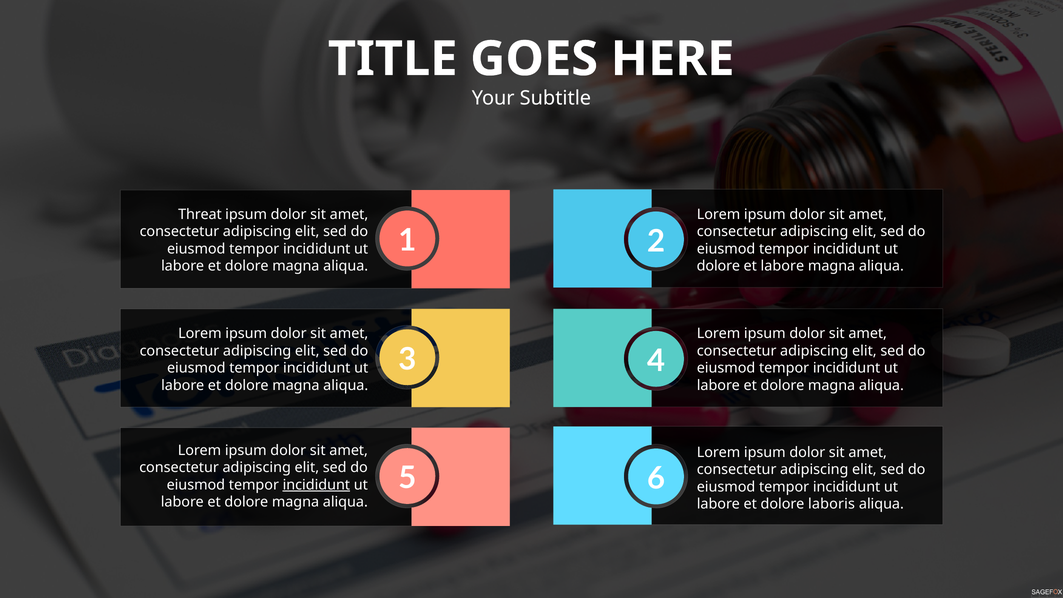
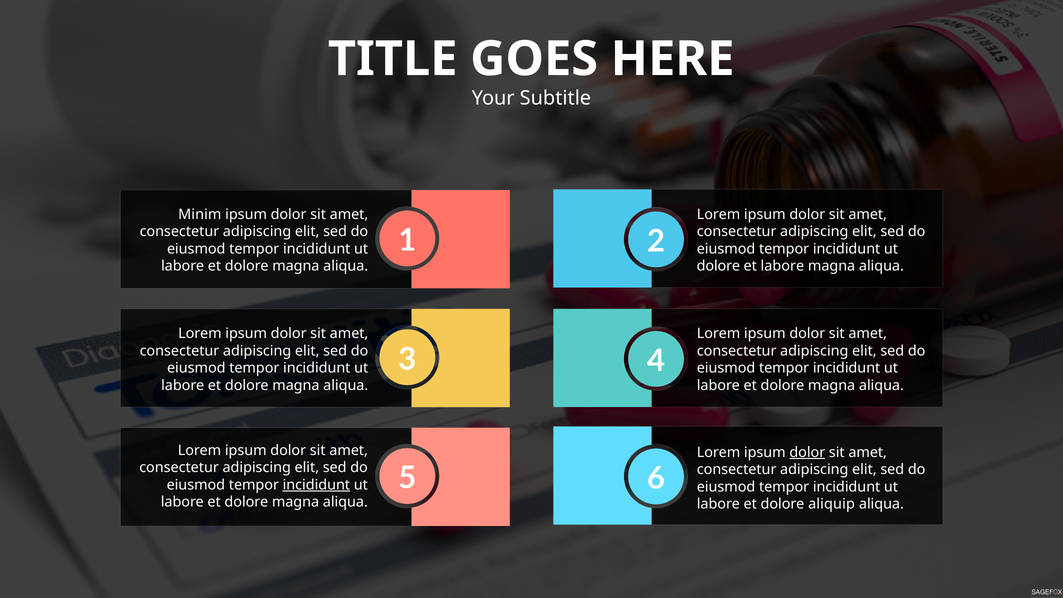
Threat: Threat -> Minim (200, 214)
dolor underline: none -> present (807, 452)
laboris: laboris -> aliquip (832, 504)
